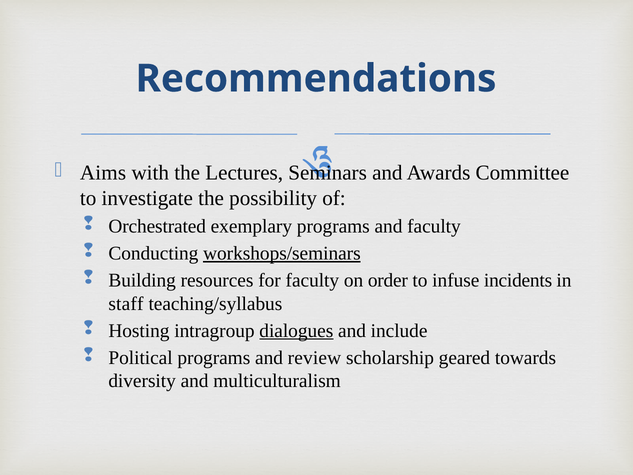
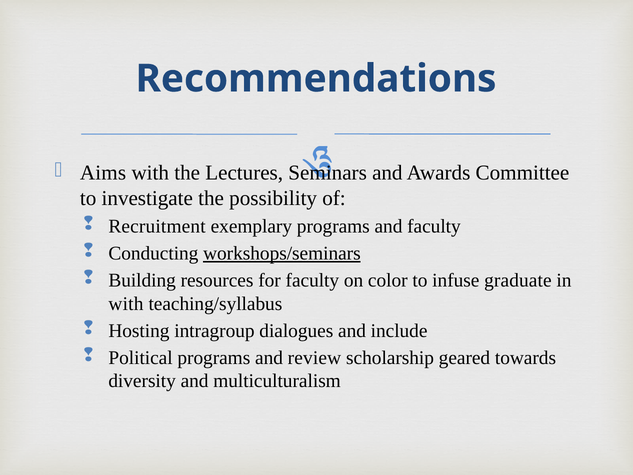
Orchestrated: Orchestrated -> Recruitment (157, 226)
order: order -> color (388, 280)
incidents: incidents -> graduate (518, 280)
staff: staff -> with (126, 304)
dialogues underline: present -> none (296, 331)
